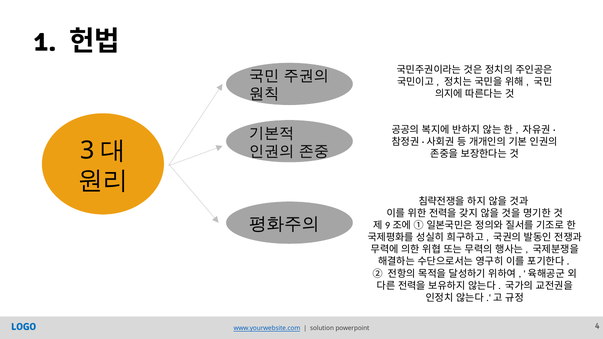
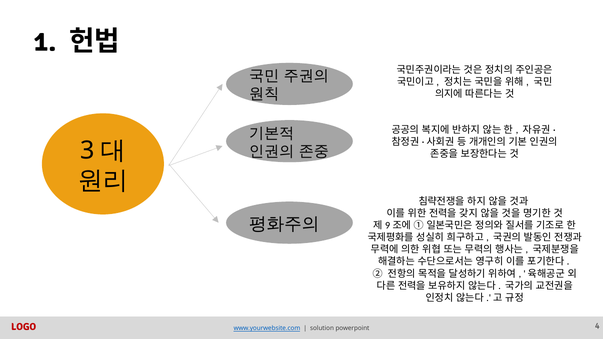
LOGO colour: blue -> red (24, 327)
